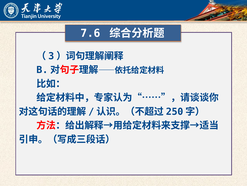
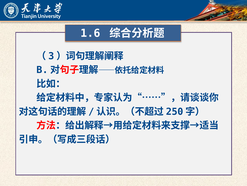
7.6: 7.6 -> 1.6 (90, 33)
